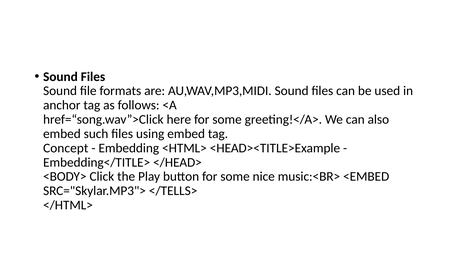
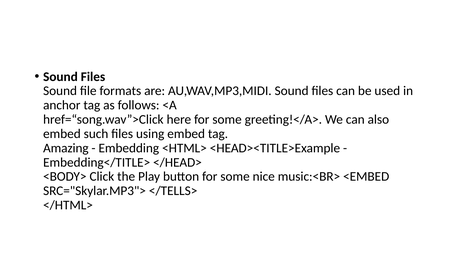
Concept: Concept -> Amazing (66, 148)
